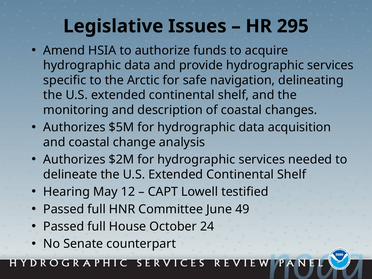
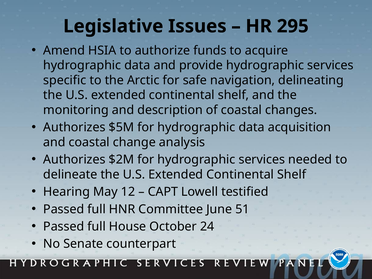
49: 49 -> 51 (242, 209)
